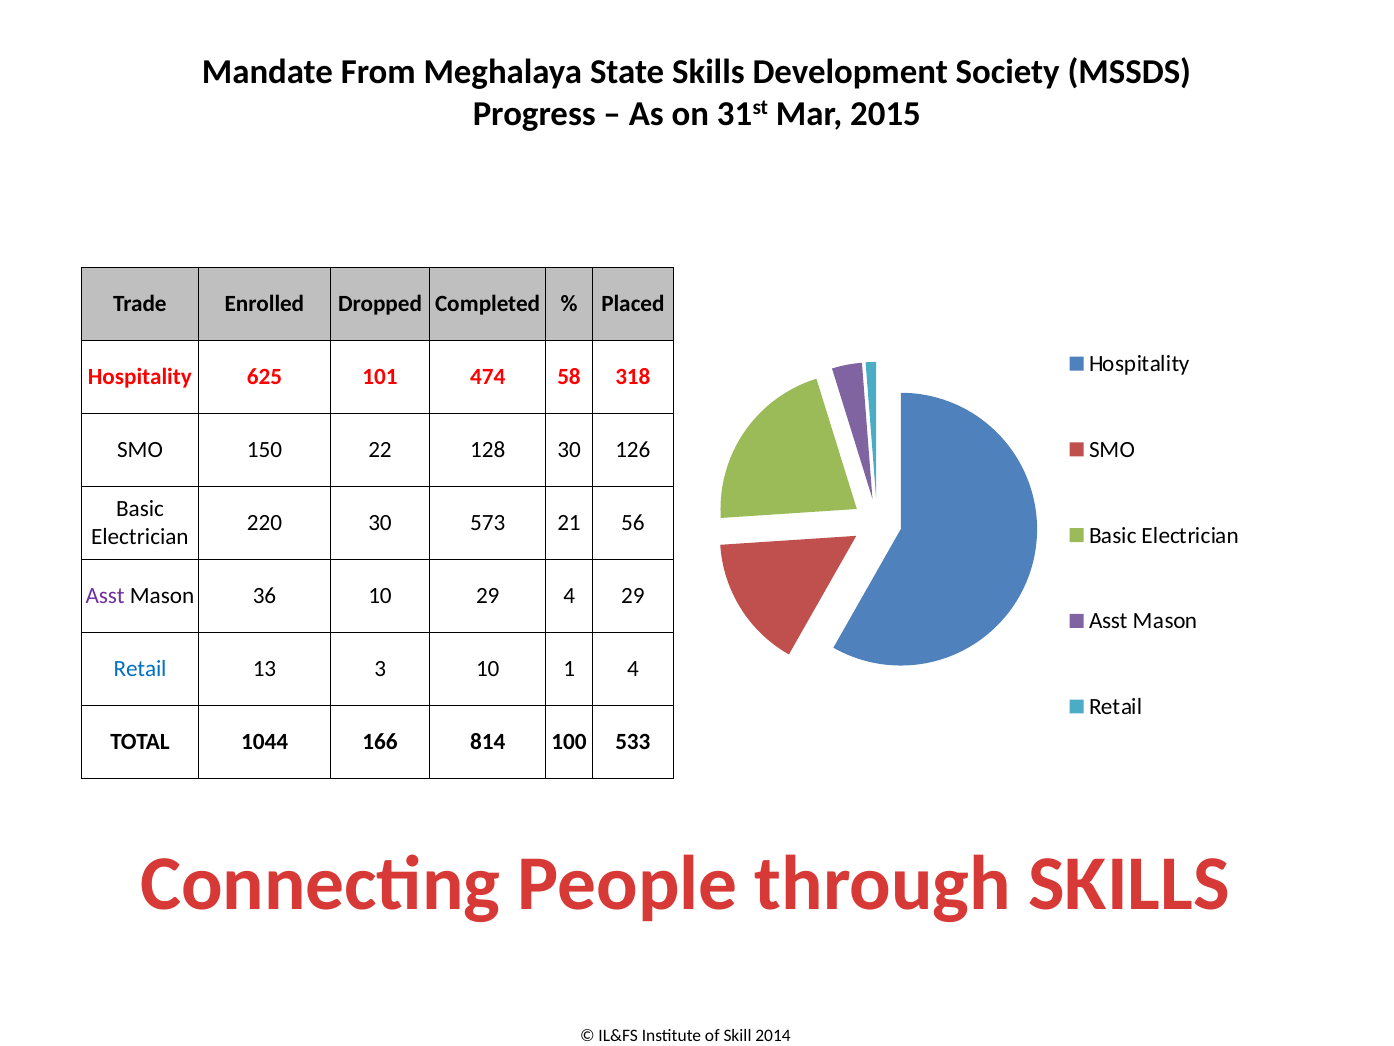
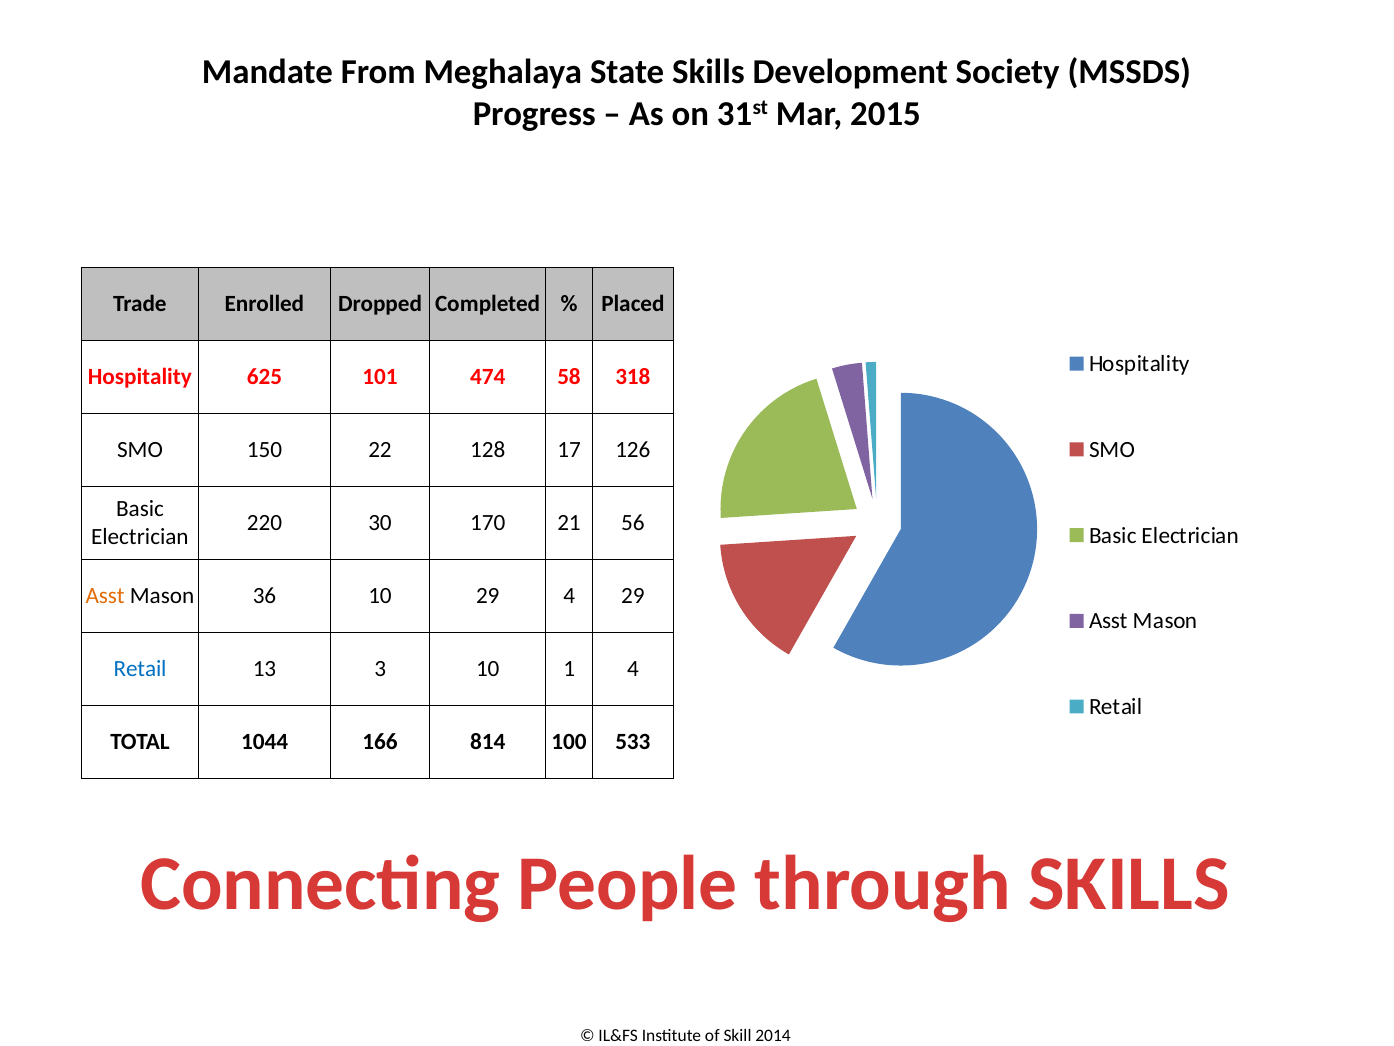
128 30: 30 -> 17 (569, 450)
573: 573 -> 170 (488, 523)
Asst colour: purple -> orange (105, 596)
